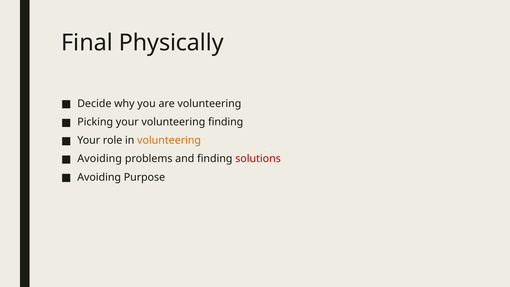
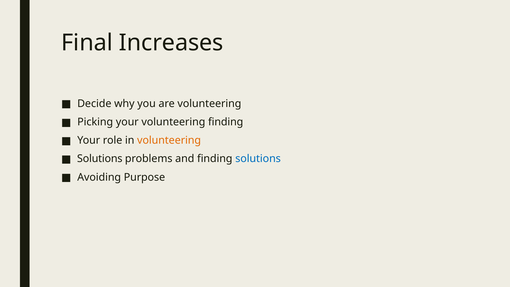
Physically: Physically -> Increases (171, 43)
Avoiding: Avoiding -> Solutions (100, 159)
solutions colour: red -> blue (258, 159)
